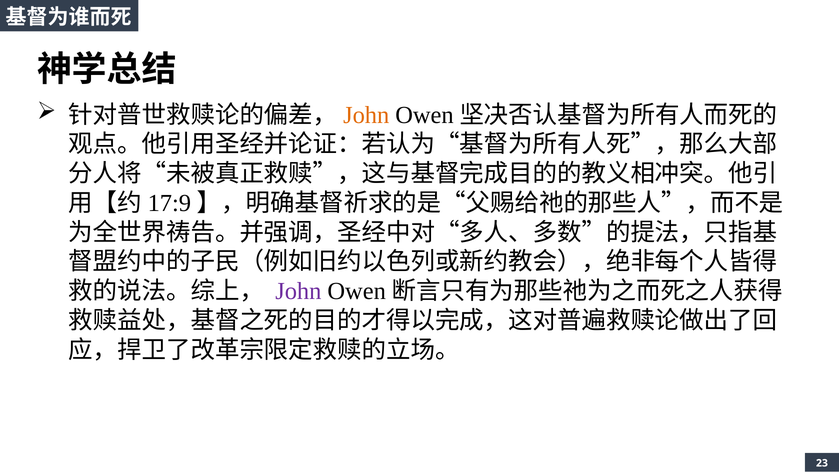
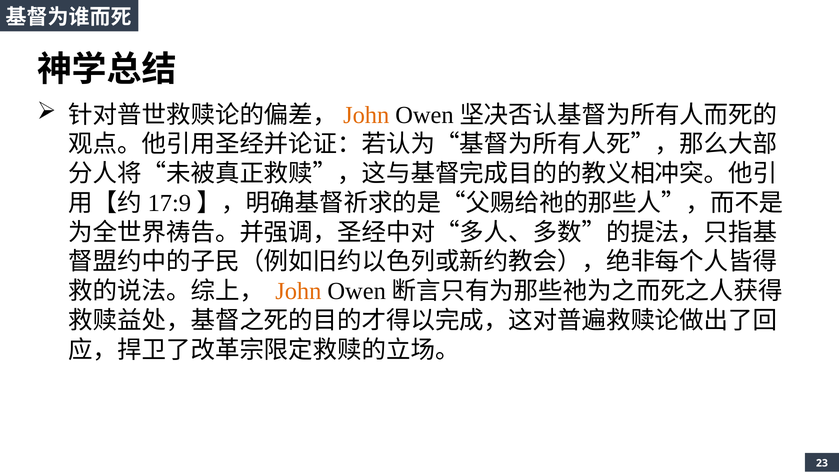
John colour: purple -> orange (298, 291)
